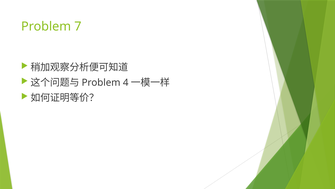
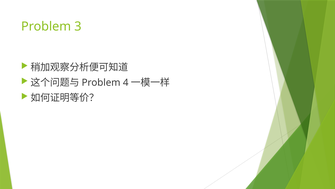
7: 7 -> 3 (78, 26)
